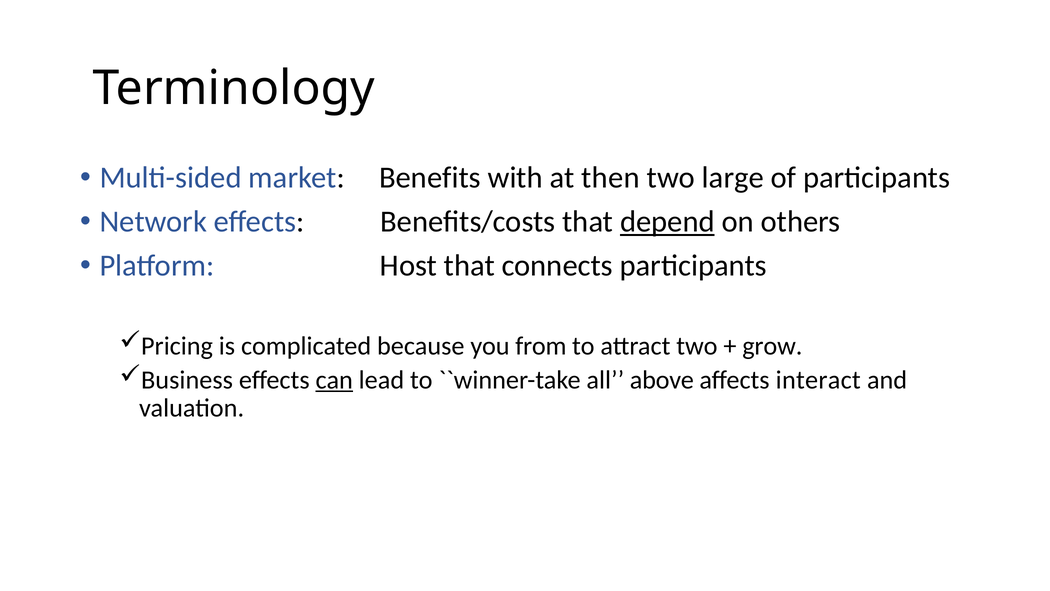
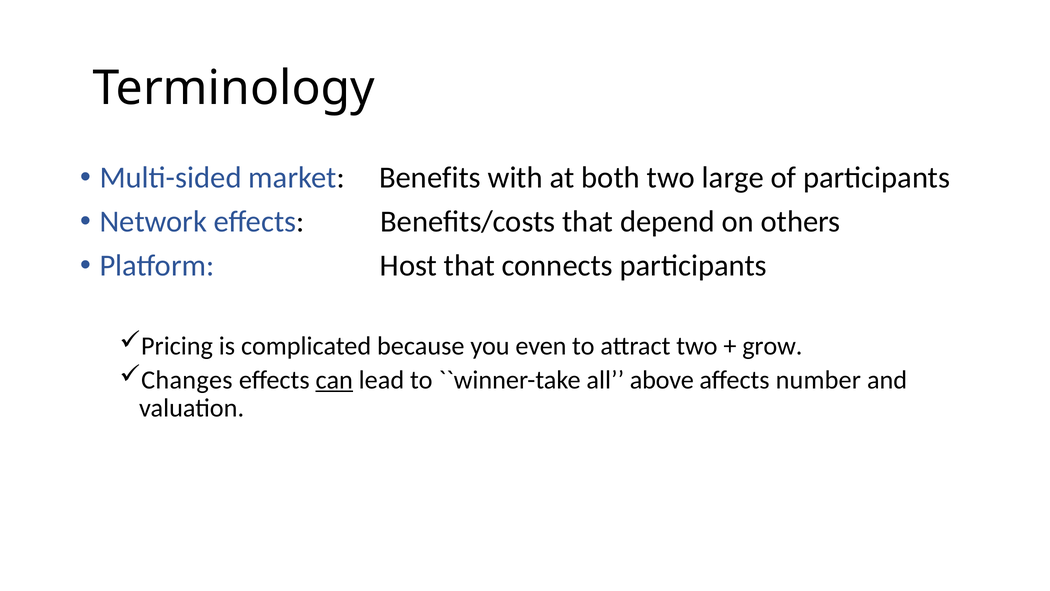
then: then -> both (611, 178)
depend underline: present -> none (667, 222)
from: from -> even (541, 346)
Business: Business -> Changes (187, 380)
interact: interact -> number (818, 380)
